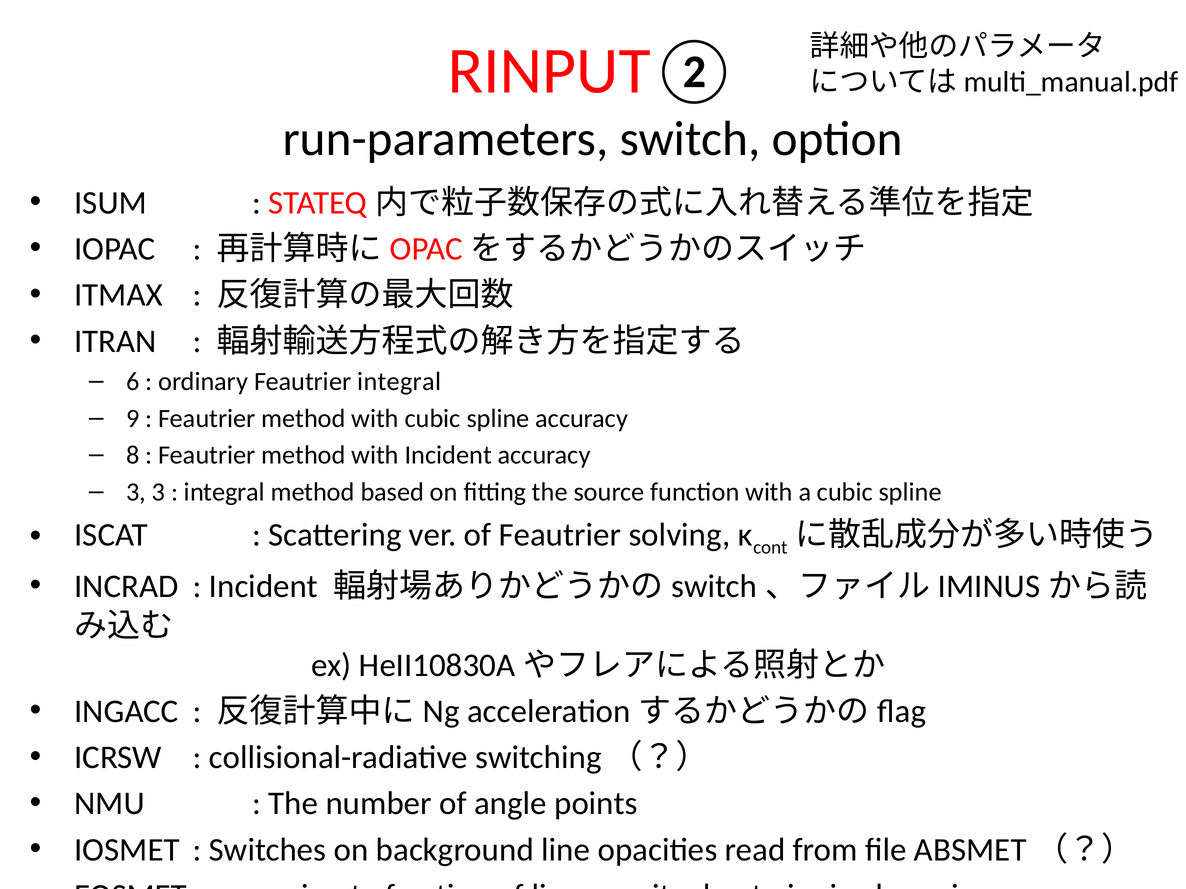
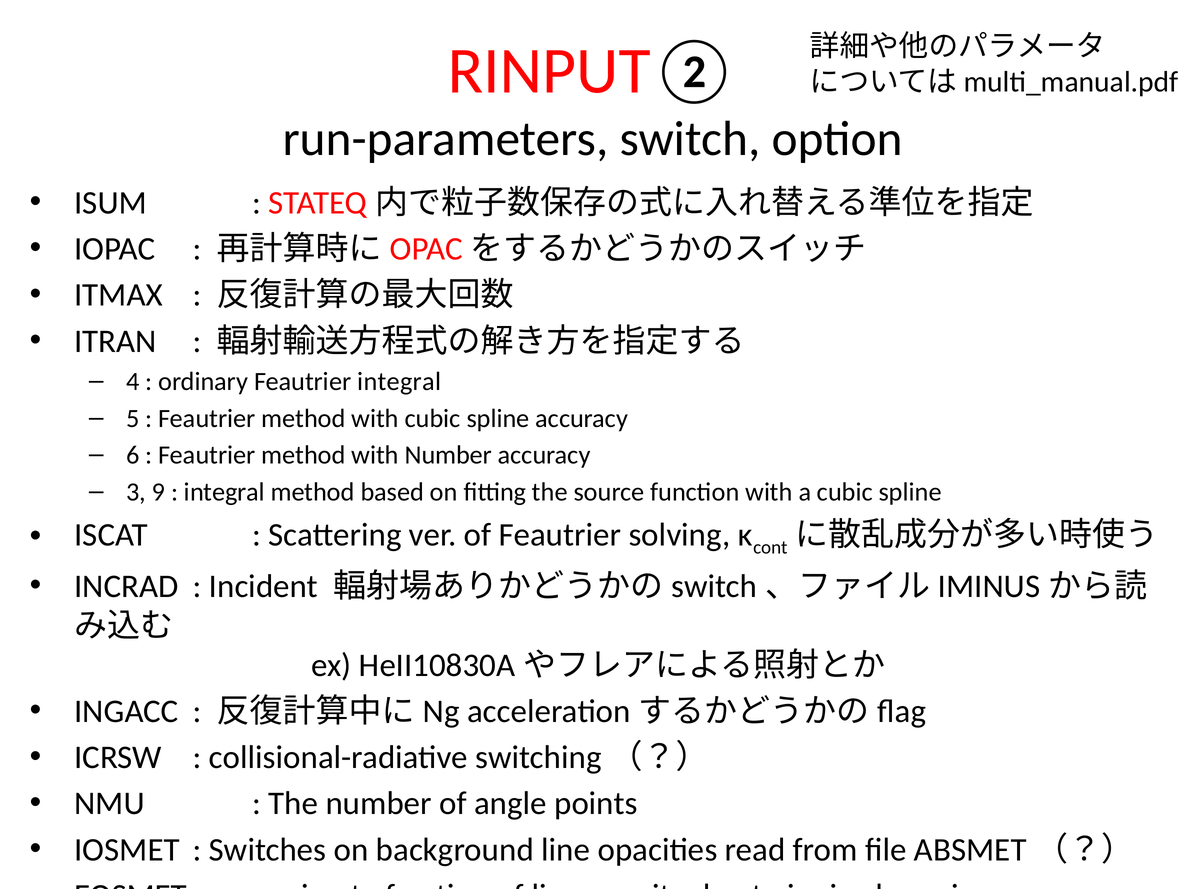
6: 6 -> 4 (133, 382)
9: 9 -> 5 (133, 419)
8: 8 -> 6 (133, 455)
with Incident: Incident -> Number (448, 455)
3 3: 3 -> 9 (158, 492)
